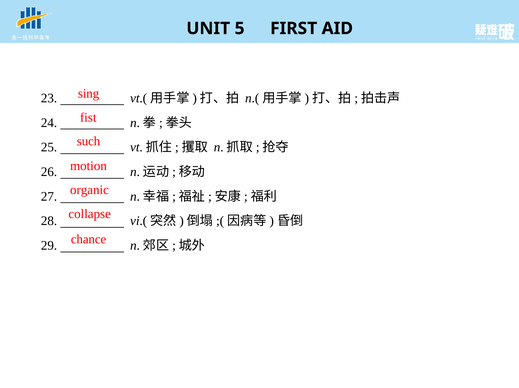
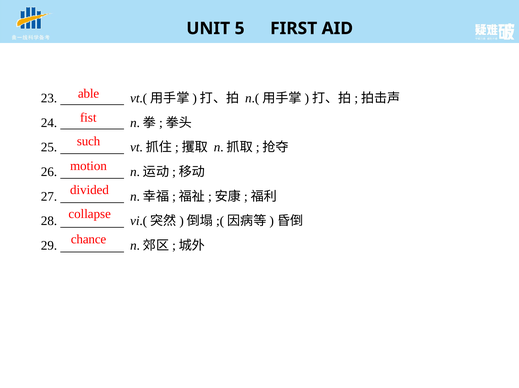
sing: sing -> able (89, 94)
organic: organic -> divided (89, 190)
